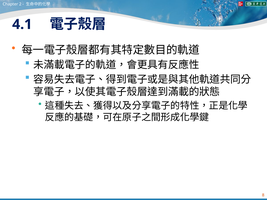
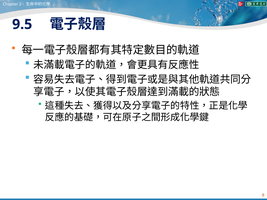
4.1: 4.1 -> 9.5 (22, 24)
